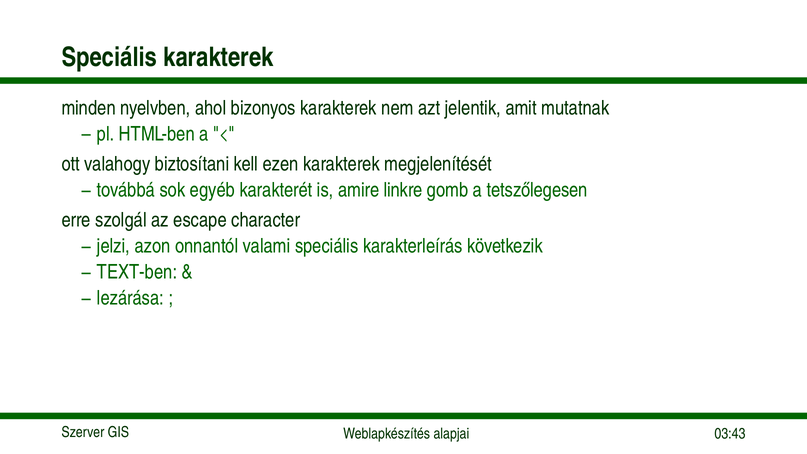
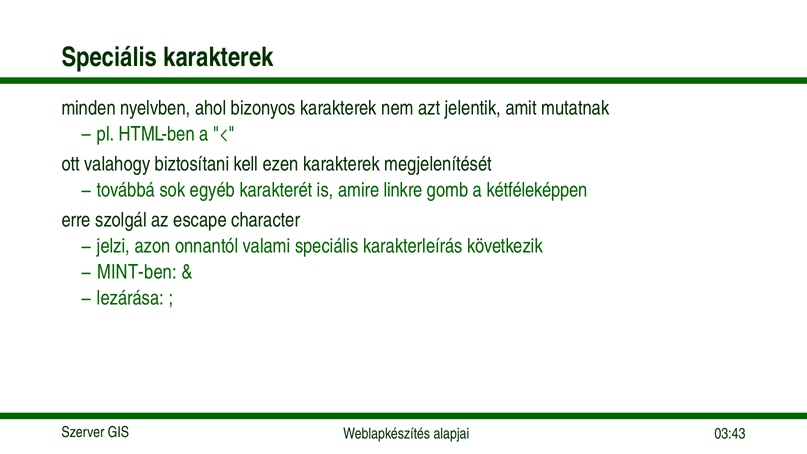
tetszőlegesen: tetszőlegesen -> kétféleképpen (537, 190)
TEXT-ben: TEXT-ben -> MINT-ben (137, 272)
